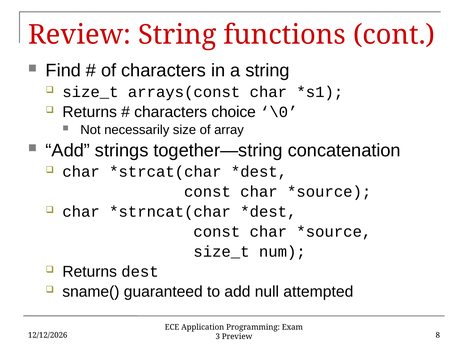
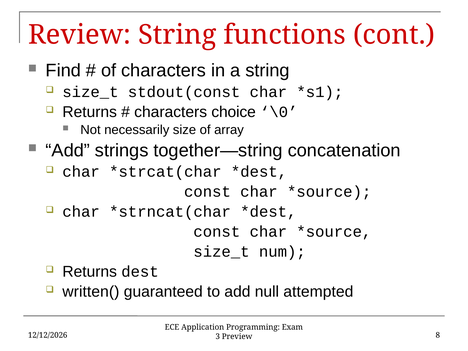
arrays(const: arrays(const -> stdout(const (184, 92)
sname(: sname( -> written( (91, 292)
